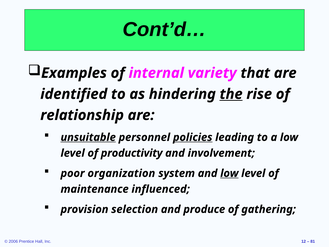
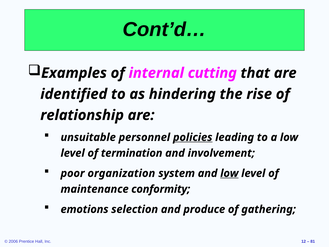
variety: variety -> cutting (212, 73)
the underline: present -> none (231, 94)
unsuitable underline: present -> none (88, 137)
productivity: productivity -> termination (132, 153)
influenced: influenced -> conformity (161, 189)
provision: provision -> emotions (85, 209)
